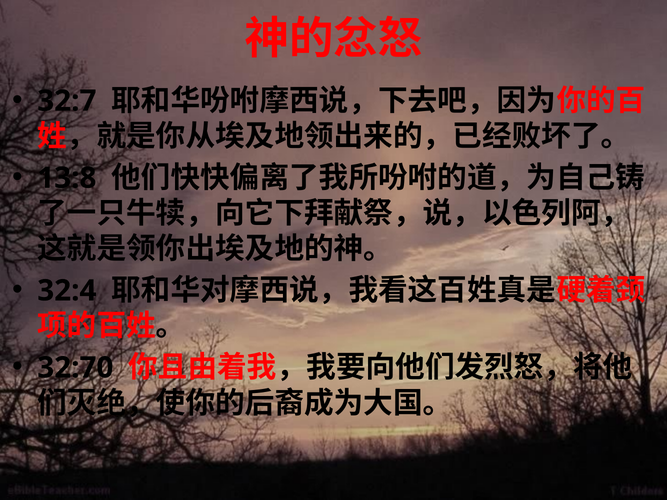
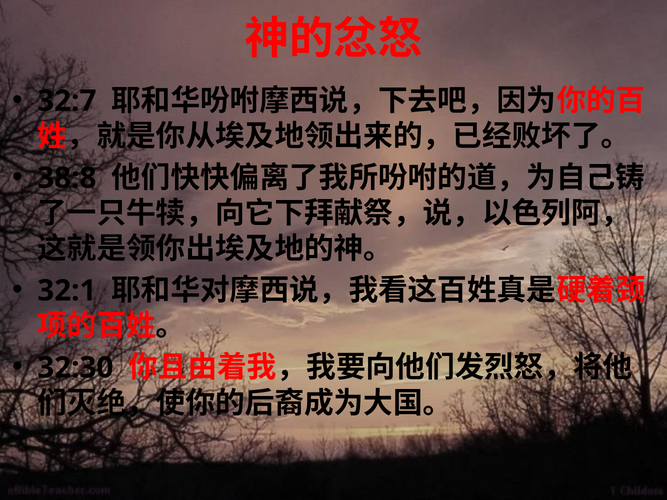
13:8: 13:8 -> 38:8 (67, 178)
32:4: 32:4 -> 32:1 (67, 291)
32:70: 32:70 -> 32:30 (75, 368)
